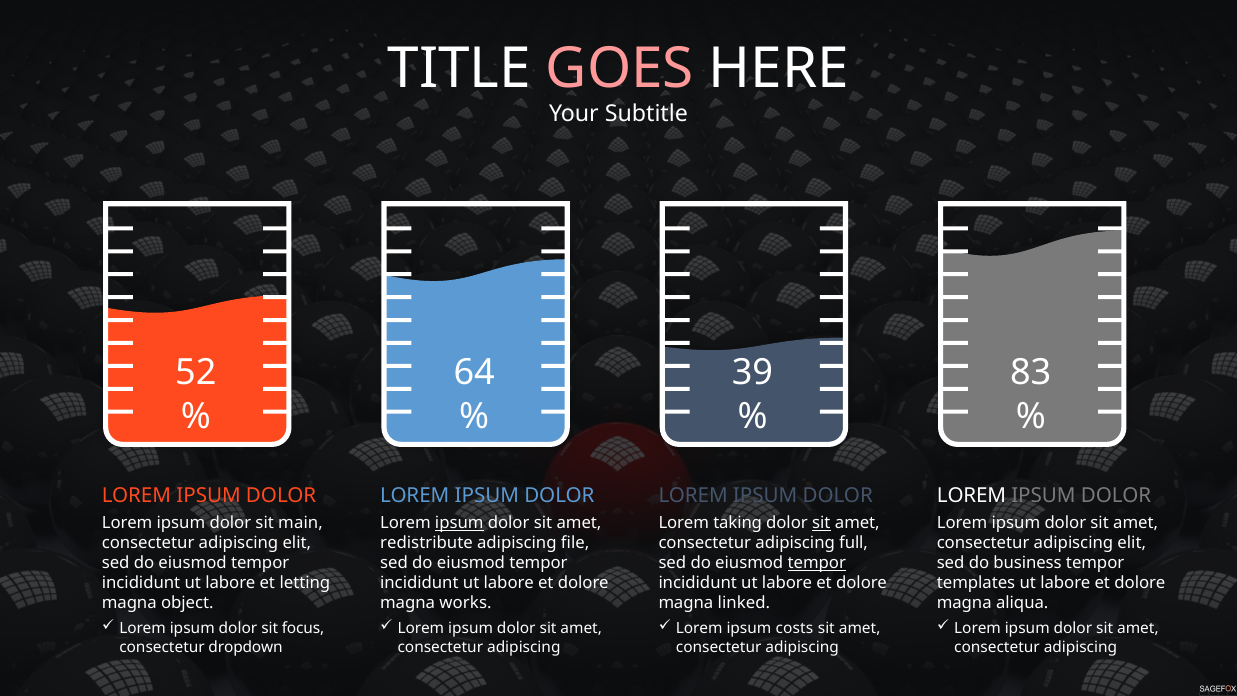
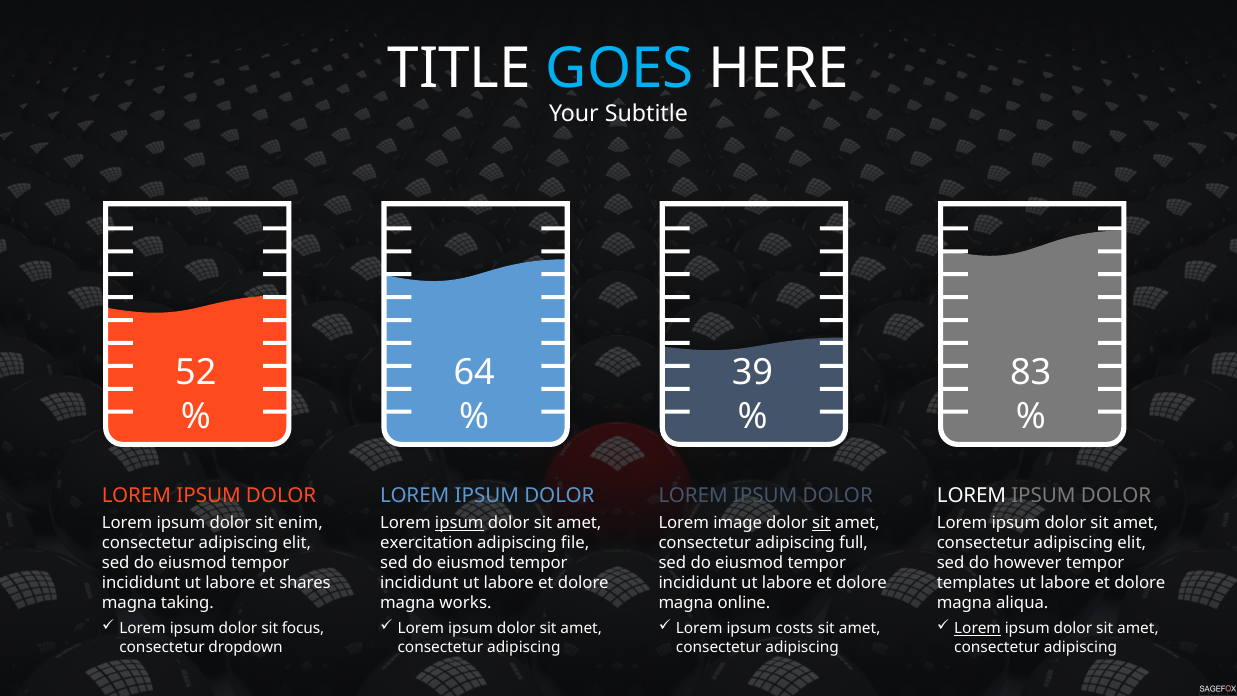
GOES colour: pink -> light blue (620, 69)
main: main -> enim (301, 523)
taking: taking -> image (738, 523)
redistribute: redistribute -> exercitation (427, 543)
tempor underline: present -> none (817, 563)
business: business -> however (1028, 563)
letting: letting -> shares (305, 583)
object: object -> taking (187, 603)
linked: linked -> online (744, 603)
Lorem underline: none -> present (978, 629)
